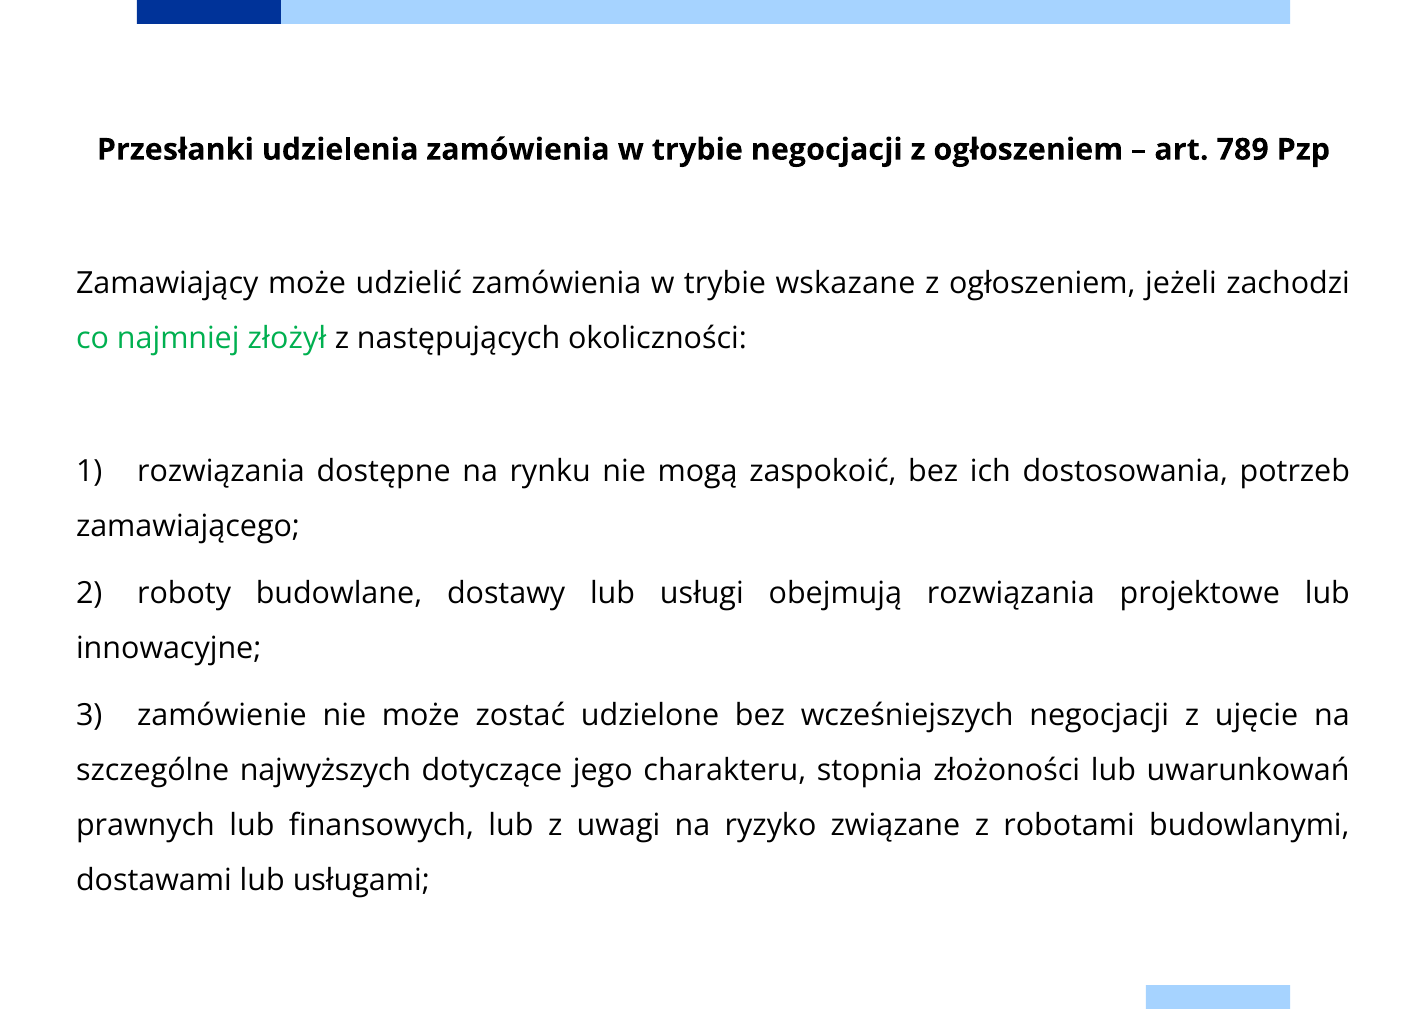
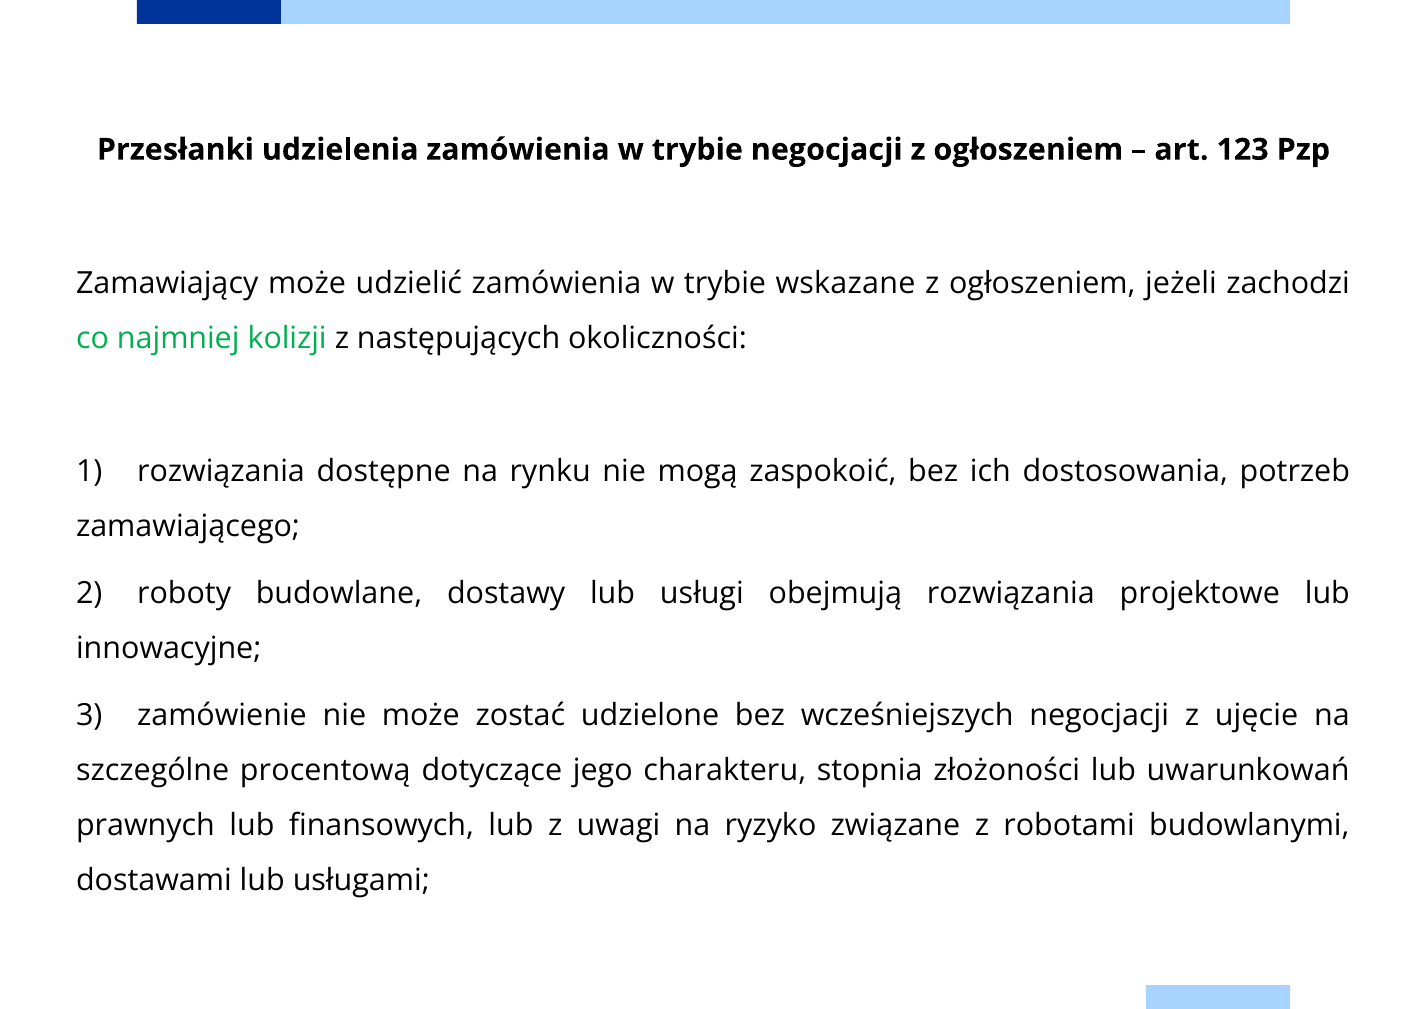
789: 789 -> 123 (1243, 150)
złożył: złożył -> kolizji (287, 338)
najwyższych: najwyższych -> procentową (325, 770)
